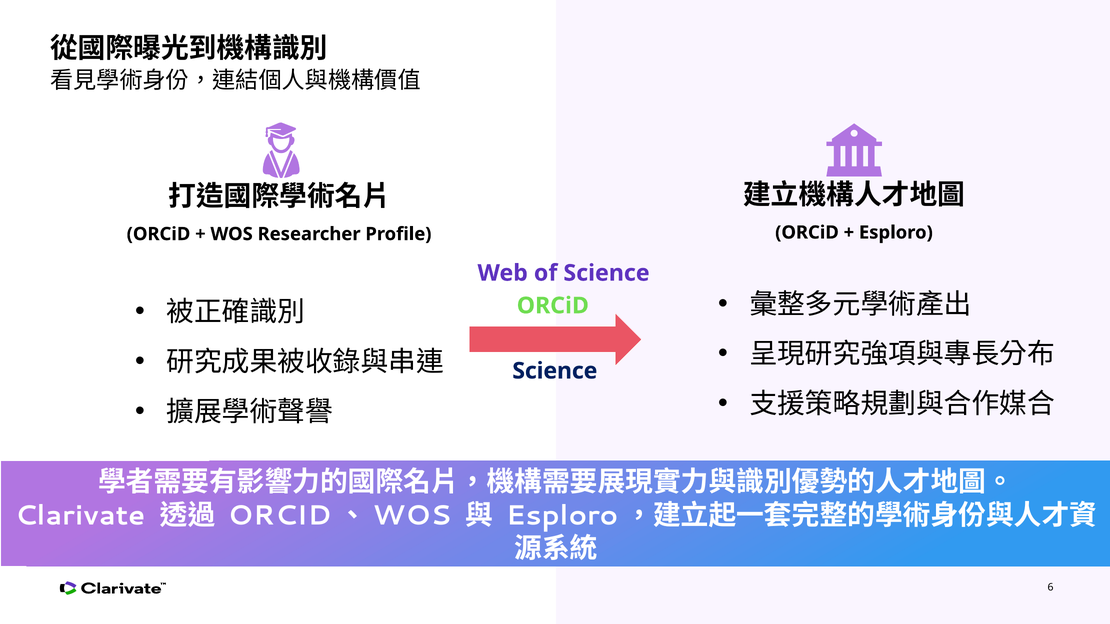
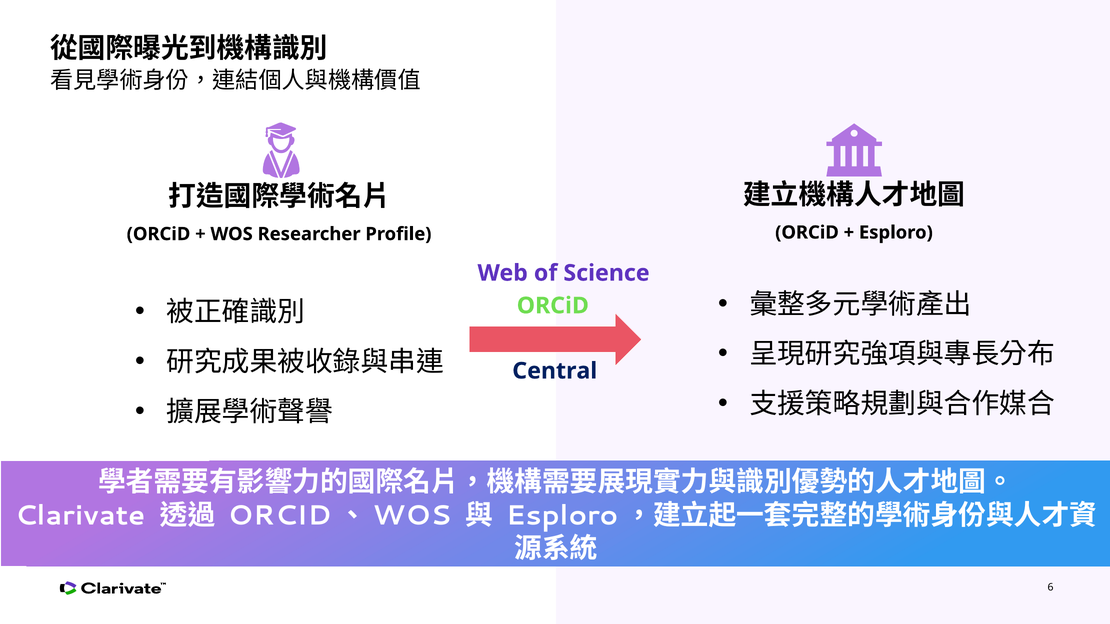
Science: Science -> Central (555, 371)
